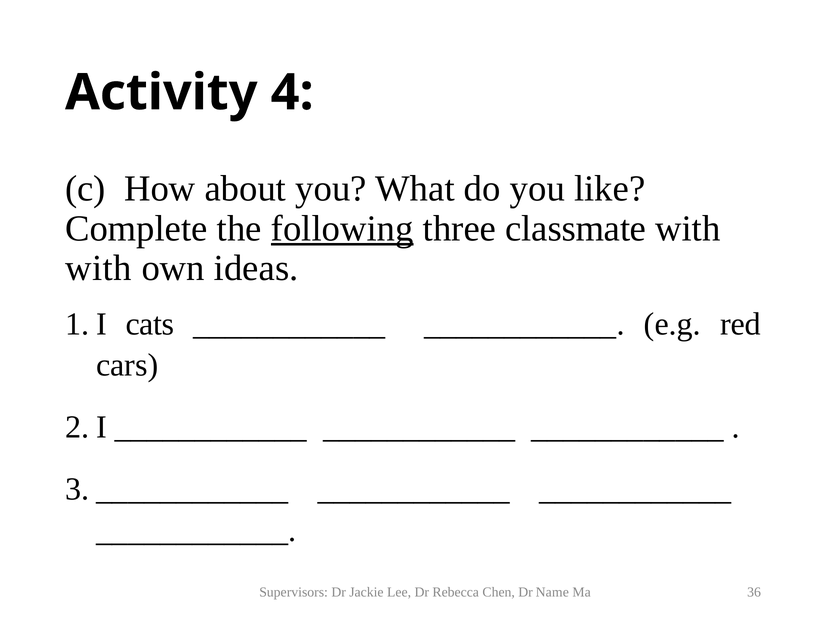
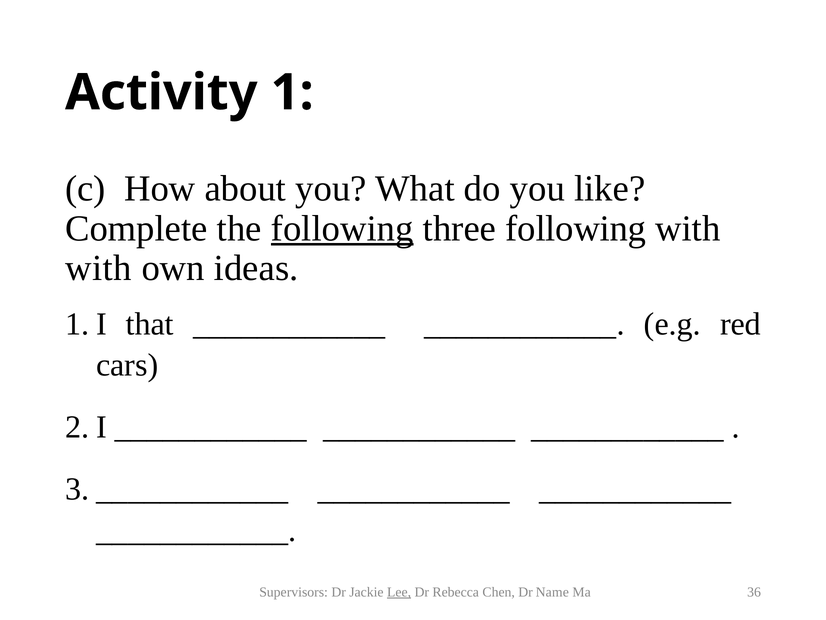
4: 4 -> 1 (292, 93)
three classmate: classmate -> following (576, 228)
cats: cats -> that (150, 324)
Lee underline: none -> present (399, 592)
